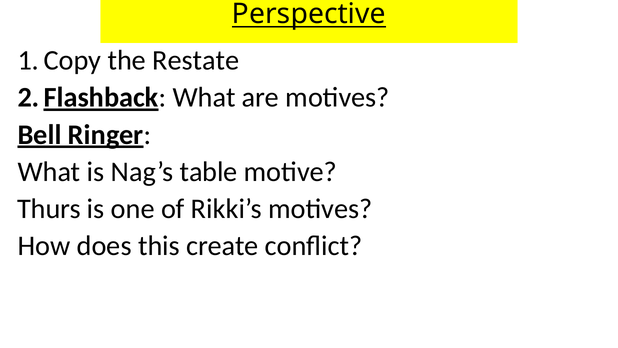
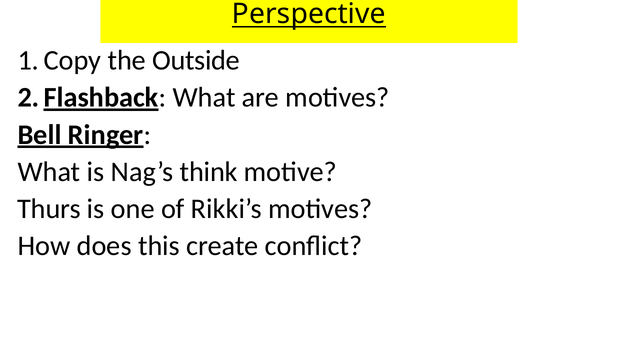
Restate: Restate -> Outside (196, 60)
table: table -> think (209, 172)
